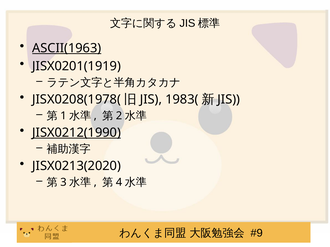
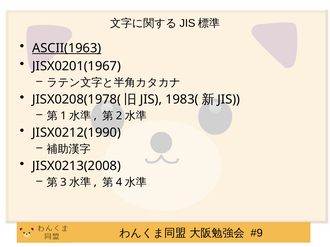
JISX0201(1919: JISX0201(1919 -> JISX0201(1967 (77, 66)
JISX0212(1990 underline: present -> none (77, 133)
JISX0213(2020: JISX0213(2020 -> JISX0213(2008 (77, 166)
